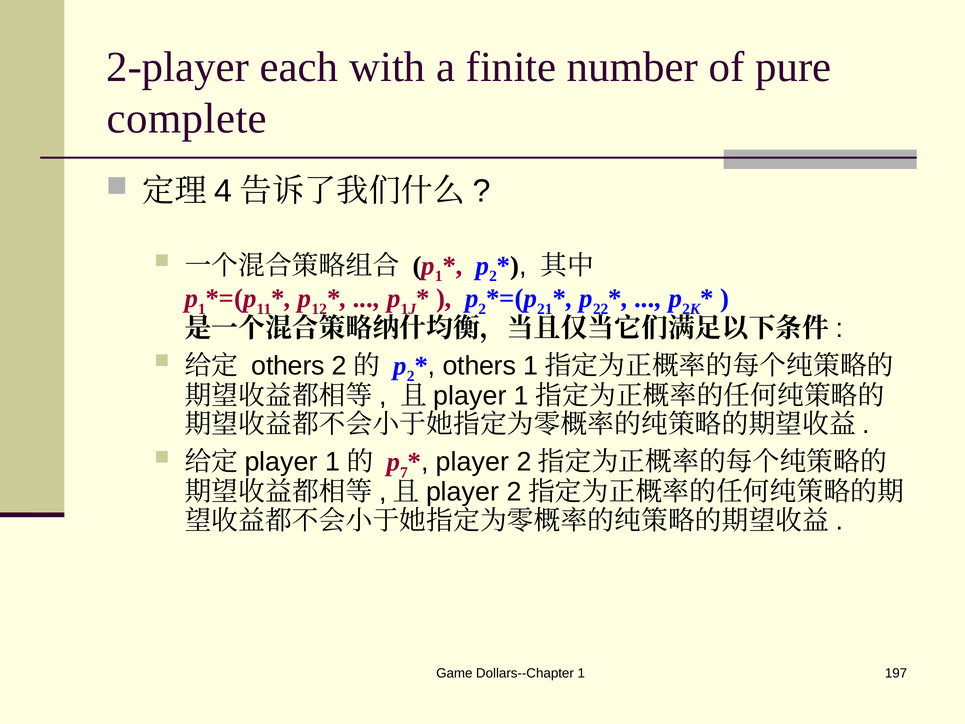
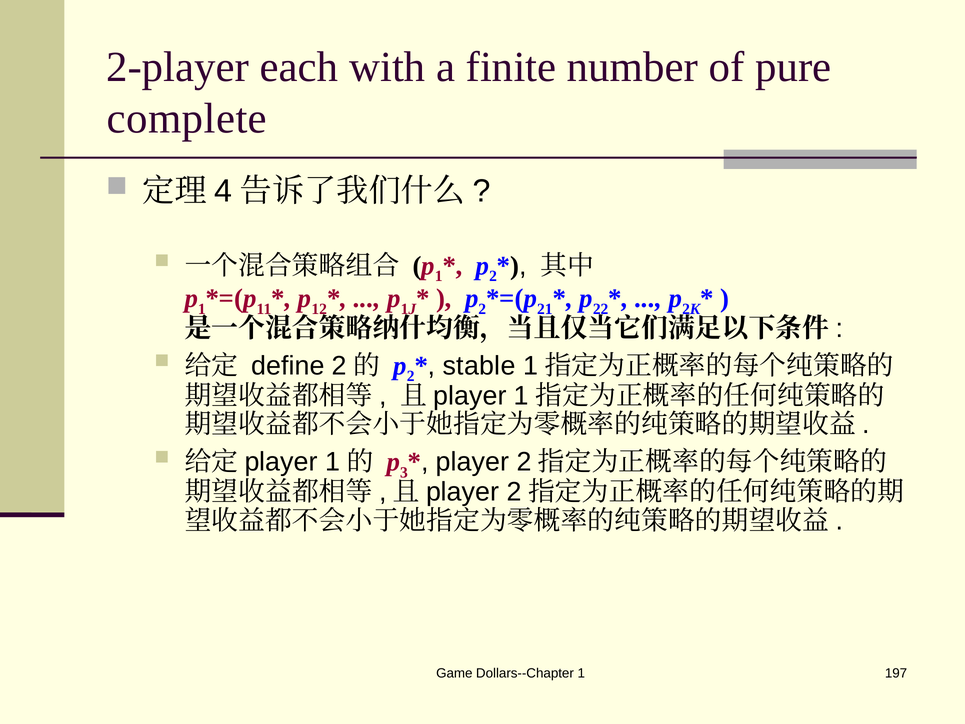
others: others -> define (288, 366)
others: others -> stable (479, 366)
7: 7 -> 3 (404, 472)
